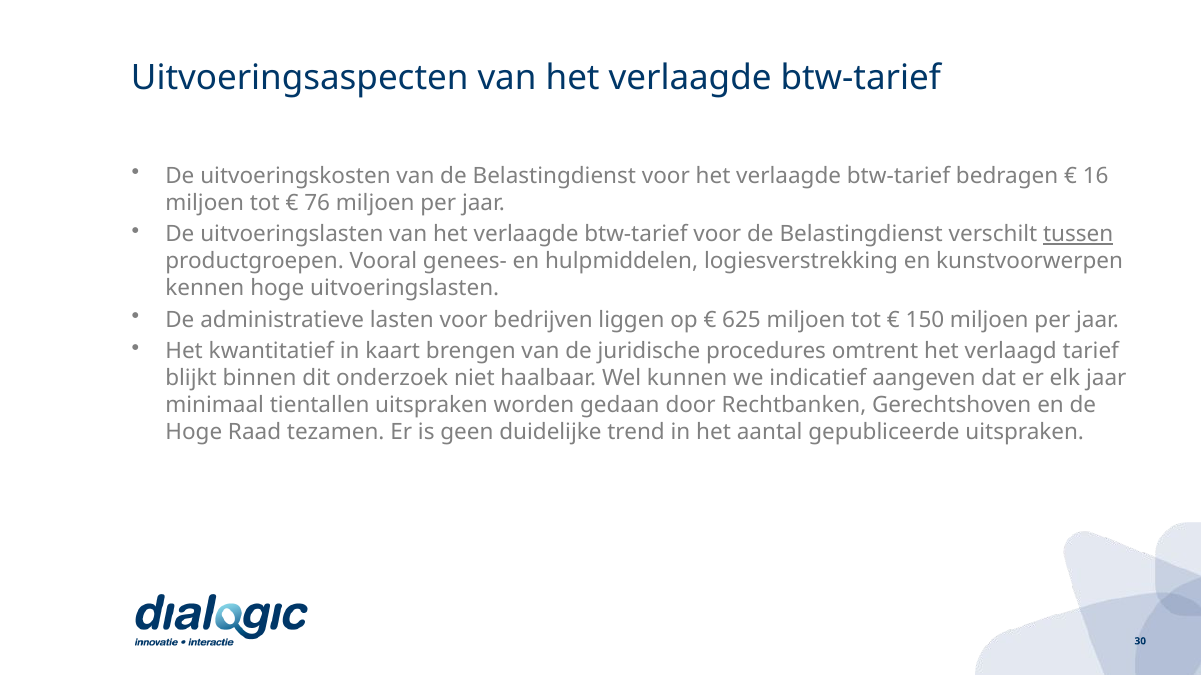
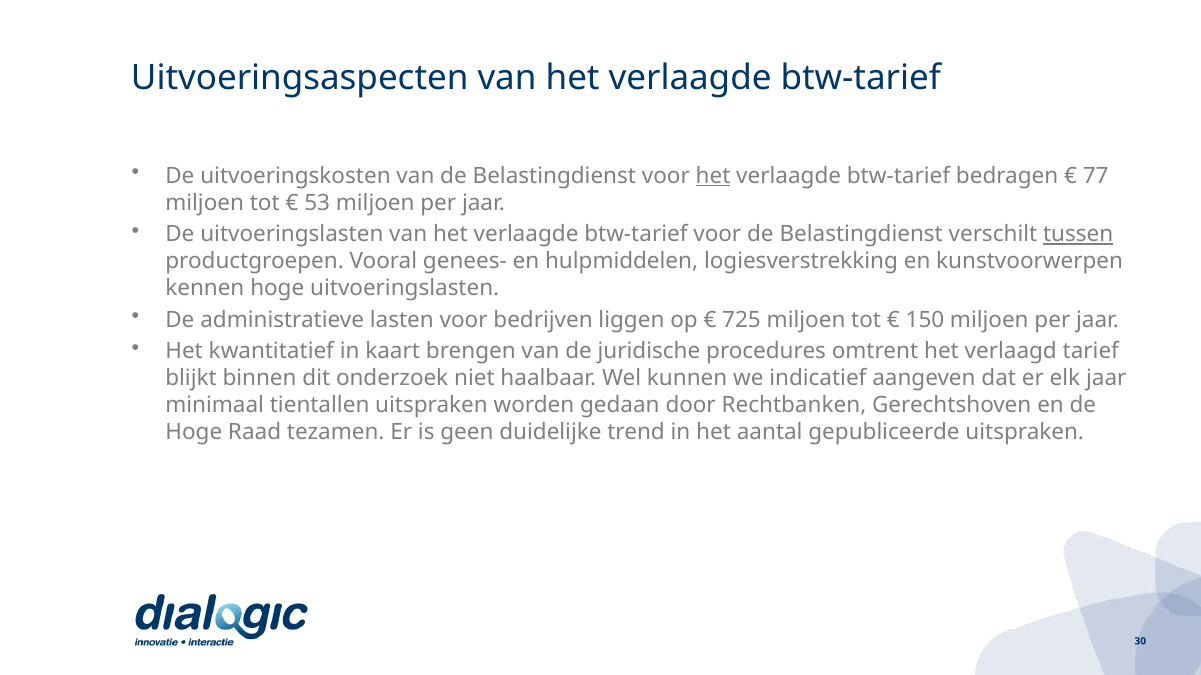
het underline: none -> present (713, 176)
16: 16 -> 77 (1096, 176)
76: 76 -> 53 (317, 203)
625: 625 -> 725 (742, 320)
